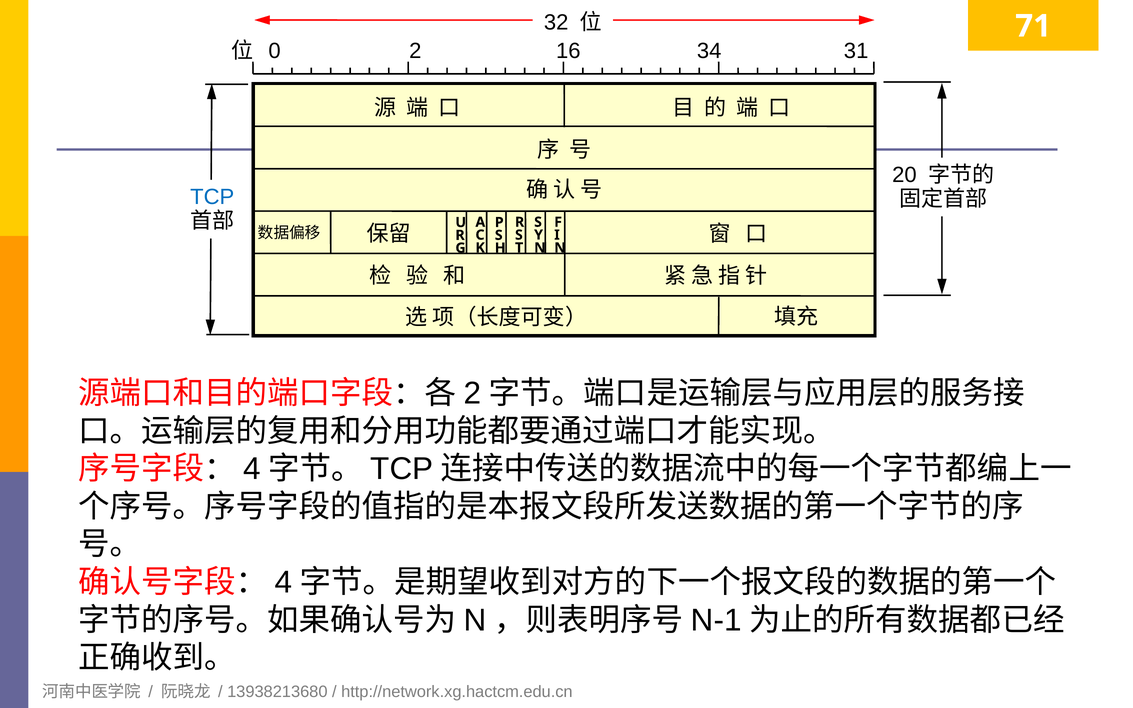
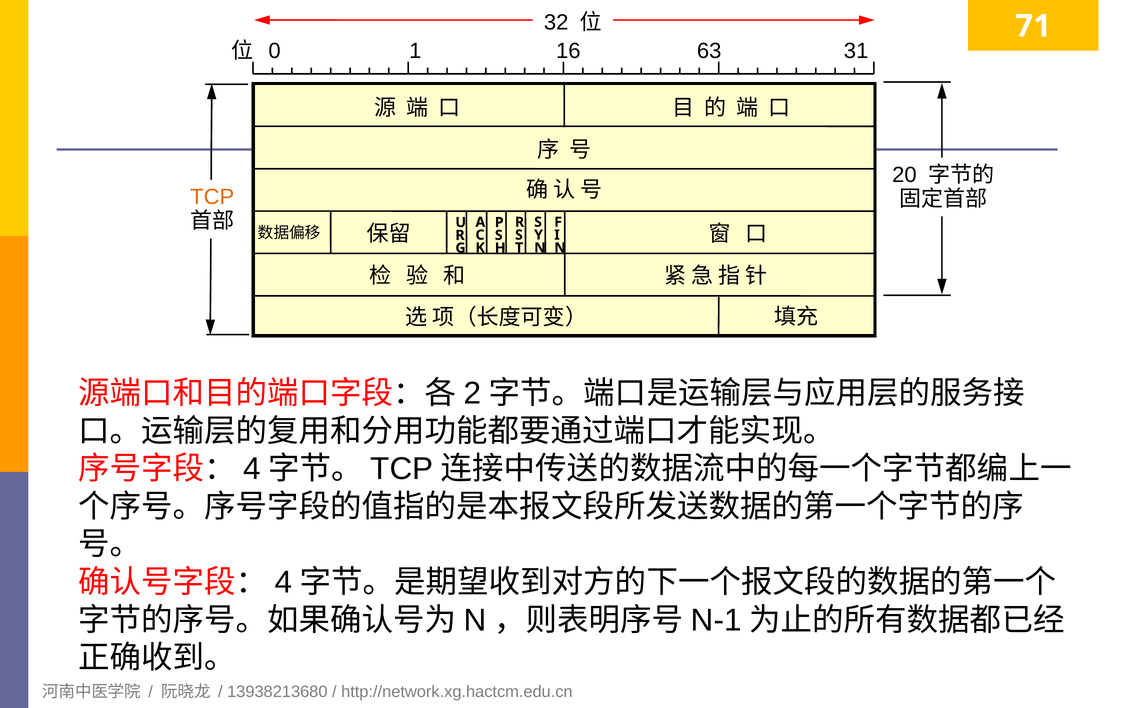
2: 2 -> 1 (415, 51)
34: 34 -> 63 (709, 51)
TCP colour: blue -> orange (212, 197)
